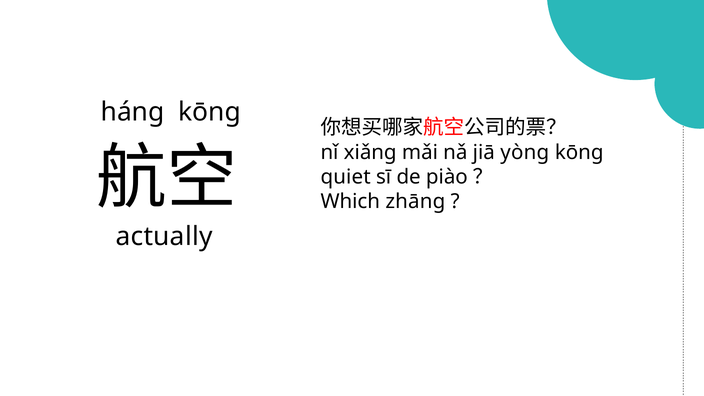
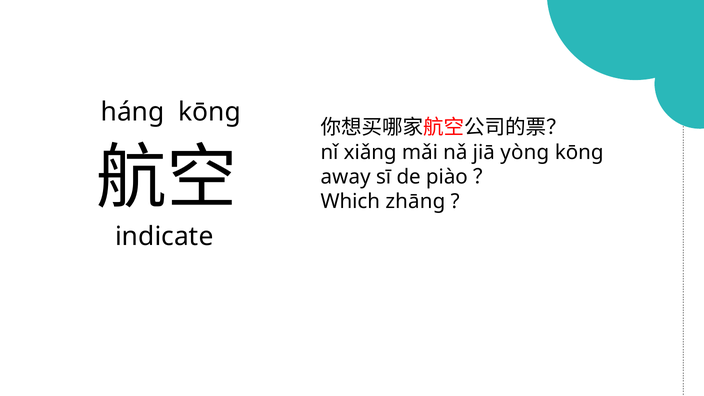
quiet: quiet -> away (346, 177)
actually: actually -> indicate (164, 236)
